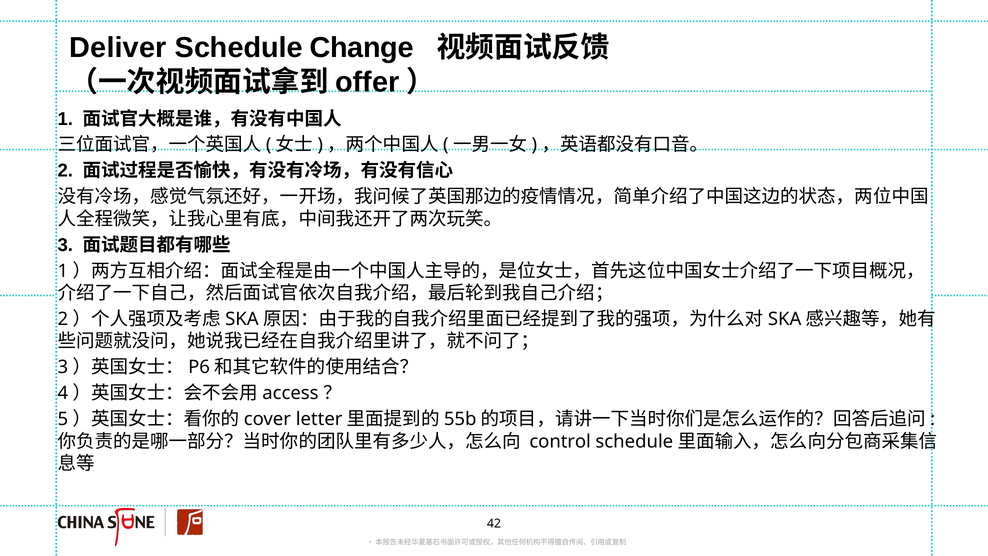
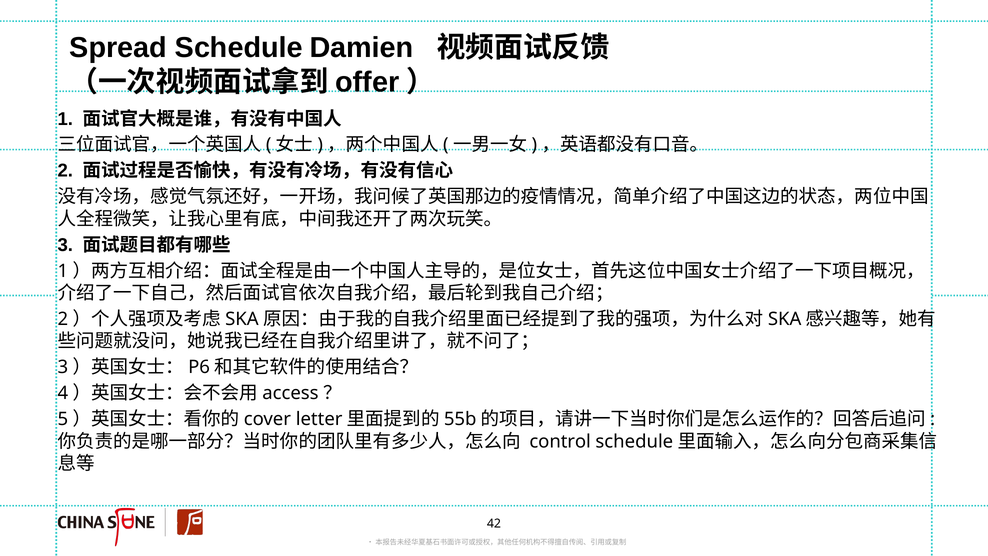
Deliver: Deliver -> Spread (118, 48)
Change: Change -> Damien (362, 48)
